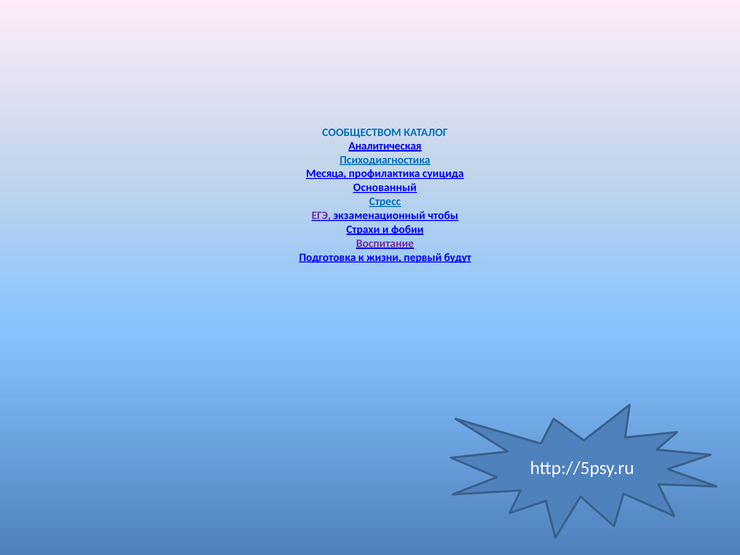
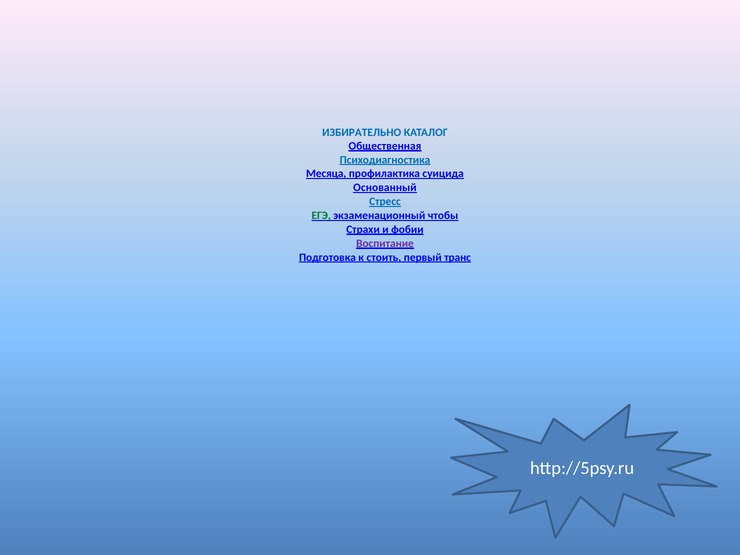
СООБЩЕСТВОМ: СООБЩЕСТВОМ -> ИЗБИРАТЕЛЬНО (362, 132)
Аналитическая: Аналитическая -> Общественная (385, 146)
ЕГЭ colour: purple -> green (321, 216)
жизни: жизни -> стоить (384, 257)
будут: будут -> транс (458, 257)
